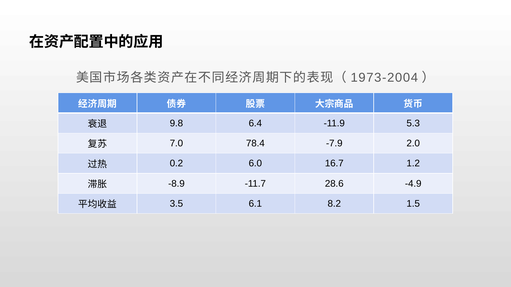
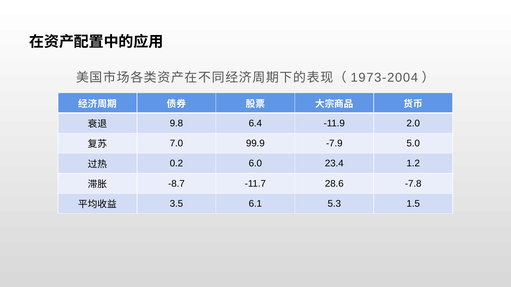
5.3: 5.3 -> 2.0 (413, 123)
78.4: 78.4 -> 99.9 (255, 144)
2.0: 2.0 -> 5.0 (413, 144)
16.7: 16.7 -> 23.4 (334, 164)
-8.9: -8.9 -> -8.7 (176, 184)
-4.9: -4.9 -> -7.8 (413, 184)
8.2: 8.2 -> 5.3 (334, 204)
